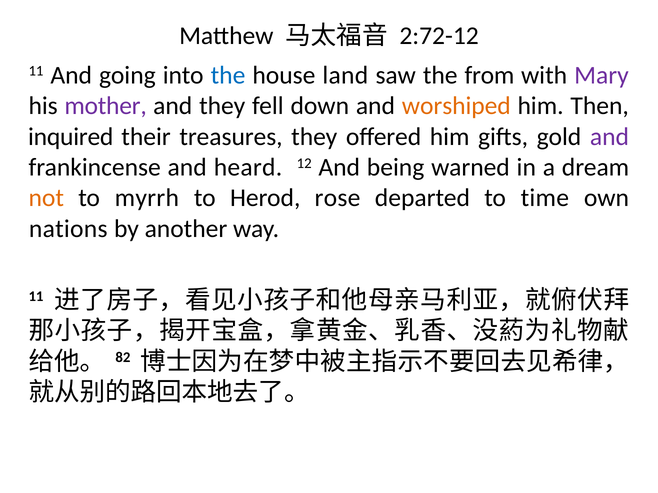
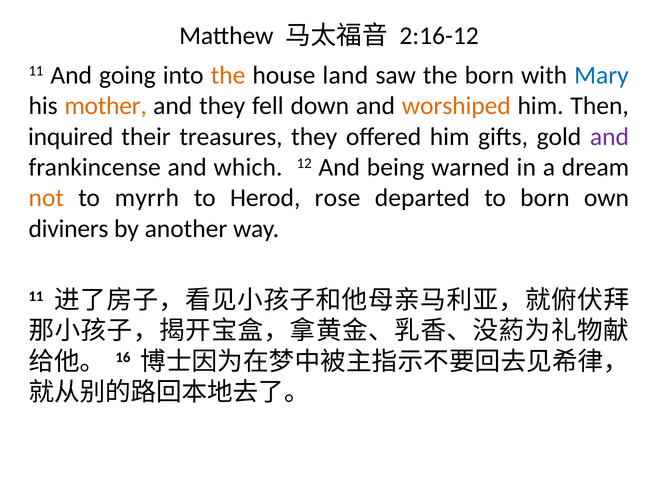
2:72-12: 2:72-12 -> 2:16-12 (439, 36)
the colour: blue -> orange (228, 75)
the from: from -> born (489, 75)
Mary colour: purple -> blue (601, 75)
mother colour: purple -> orange (106, 106)
heard: heard -> which (248, 167)
to time: time -> born (545, 198)
nations: nations -> diviners (69, 229)
82: 82 -> 16 (123, 358)
